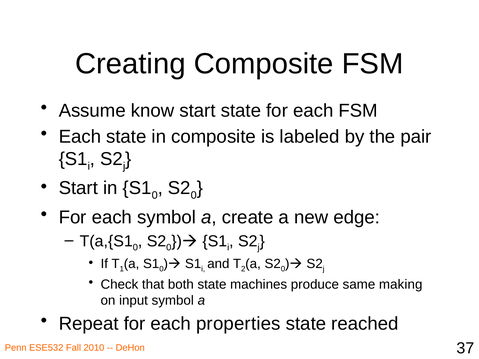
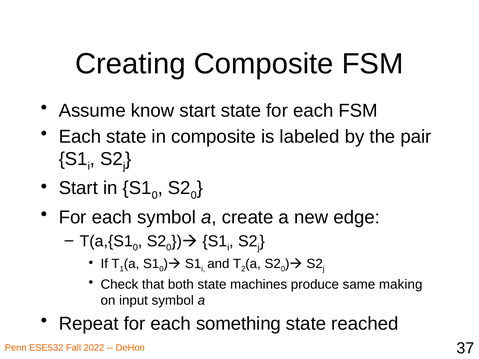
properties: properties -> something (238, 324)
2010: 2010 -> 2022 (94, 348)
